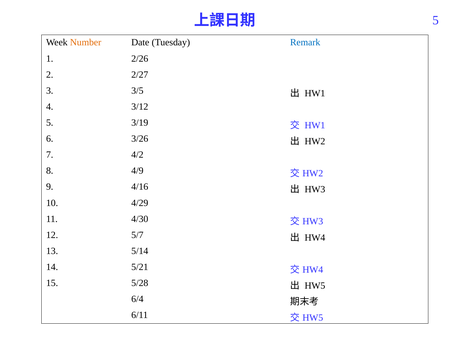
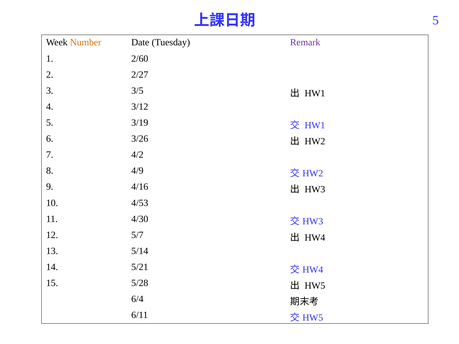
Remark colour: blue -> purple (305, 43)
2/26: 2/26 -> 2/60 (140, 59)
4/29: 4/29 -> 4/53 (140, 203)
